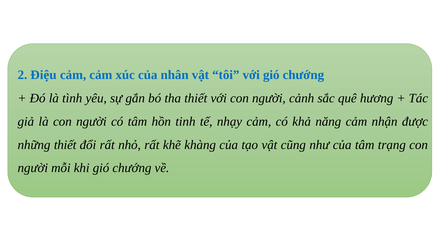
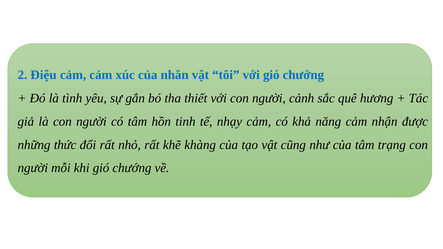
những thiết: thiết -> thức (65, 145)
